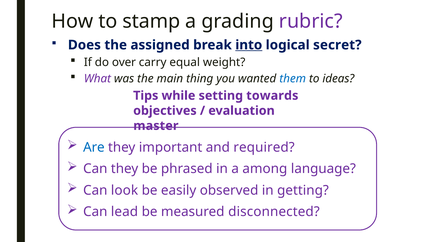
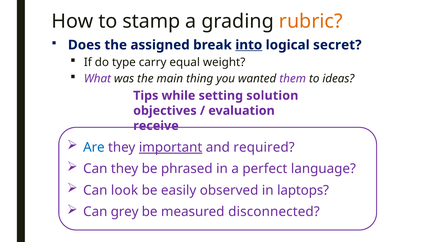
rubric colour: purple -> orange (311, 21)
over: over -> type (124, 62)
them colour: blue -> purple (293, 79)
towards: towards -> solution (272, 96)
master: master -> receive (156, 126)
important underline: none -> present (171, 147)
among: among -> perfect (265, 169)
getting: getting -> laptops (303, 190)
lead: lead -> grey (125, 212)
